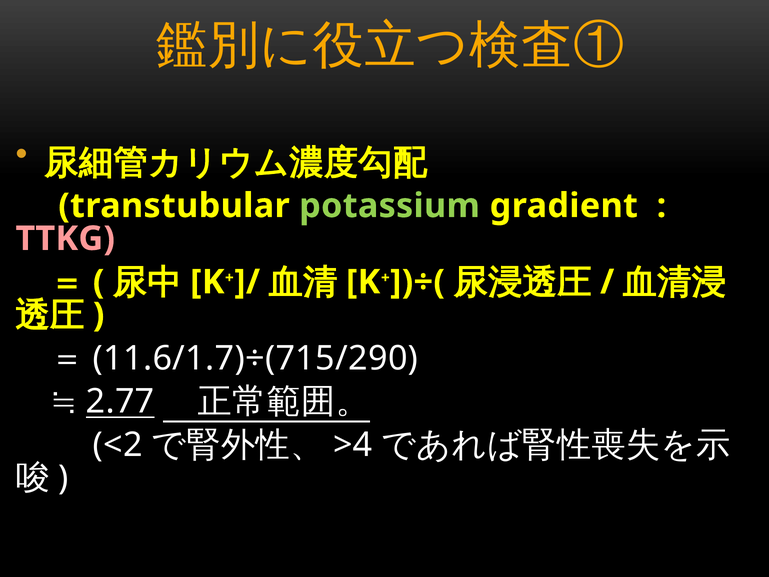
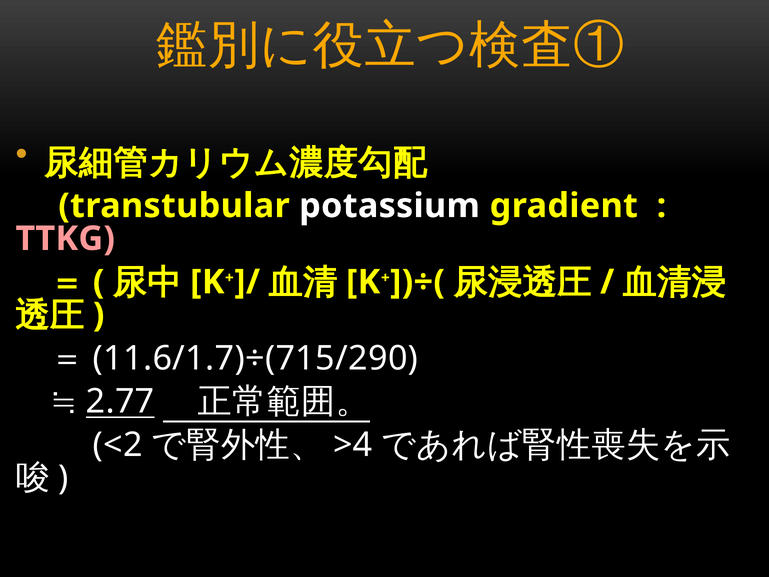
potassium colour: light green -> white (390, 206)
